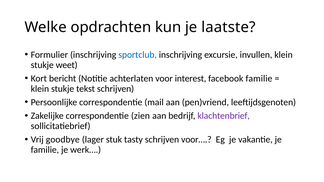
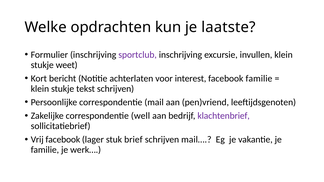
sportclub colour: blue -> purple (138, 55)
zien: zien -> well (140, 116)
Vrij goodbye: goodbye -> facebook (63, 140)
tasty: tasty -> brief (133, 140)
voor…: voor… -> mail… (196, 140)
